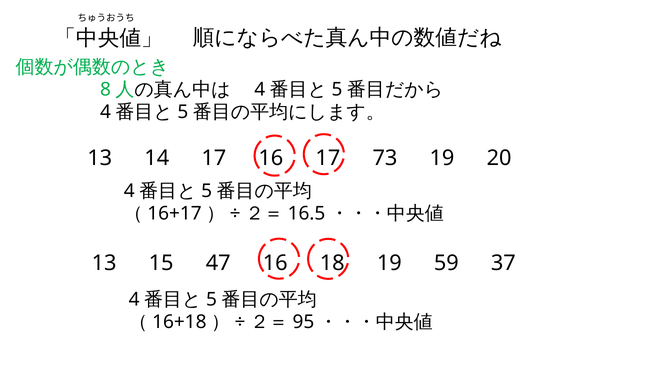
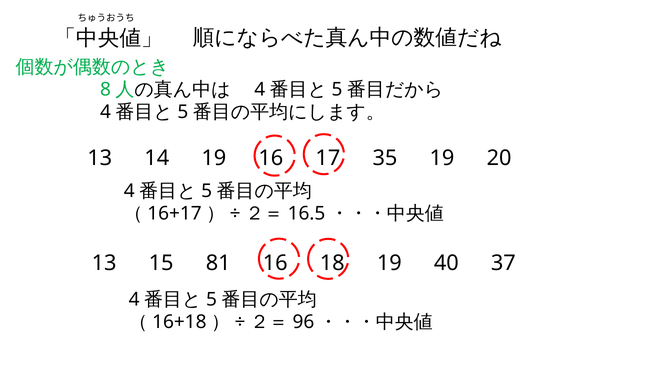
14 17: 17 -> 19 (214, 158)
73: 73 -> 35 (385, 158)
47: 47 -> 81 (218, 264)
59: 59 -> 40 (446, 264)
95: 95 -> 96 (303, 323)
